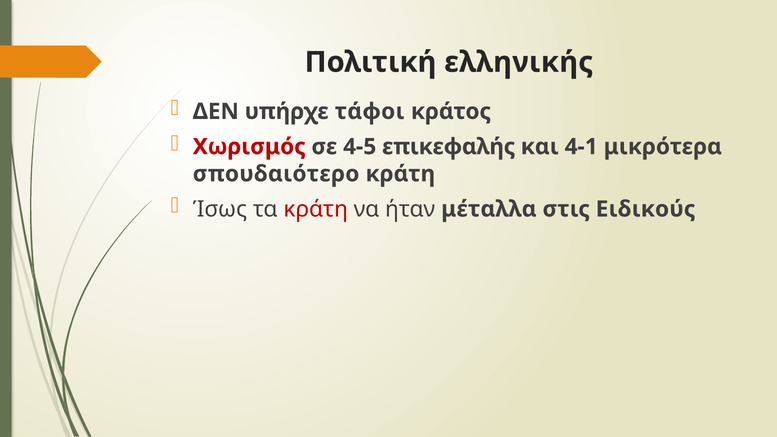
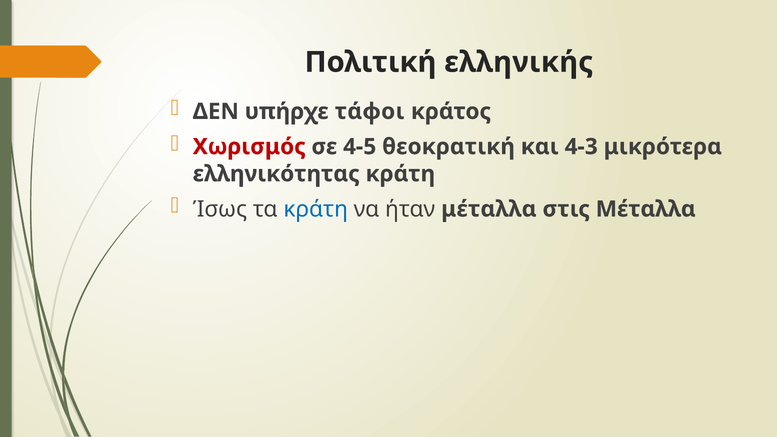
επικεφαλής: επικεφαλής -> θεοκρατική (449, 147)
4-1: 4-1 -> 4-3 (581, 147)
σπουδαιότερο: σπουδαιότερο -> ελληνικότητας (276, 174)
κράτη colour: red -> blue (316, 209)
στις Ειδικούς: Ειδικούς -> Μέταλλα (646, 209)
